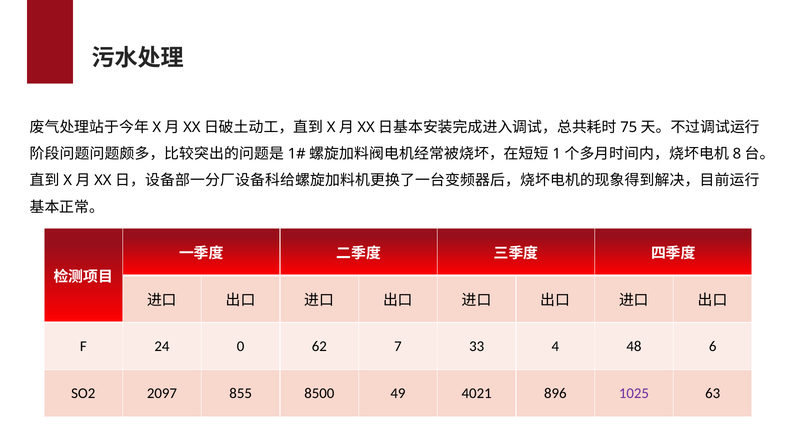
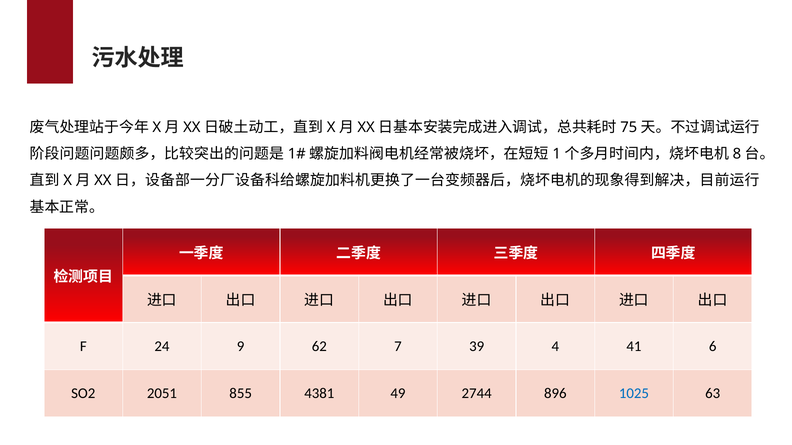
0: 0 -> 9 (241, 347)
33: 33 -> 39 (477, 347)
48: 48 -> 41 (634, 347)
2097: 2097 -> 2051 (162, 394)
8500: 8500 -> 4381 (319, 394)
4021: 4021 -> 2744 (477, 394)
1025 colour: purple -> blue (634, 394)
